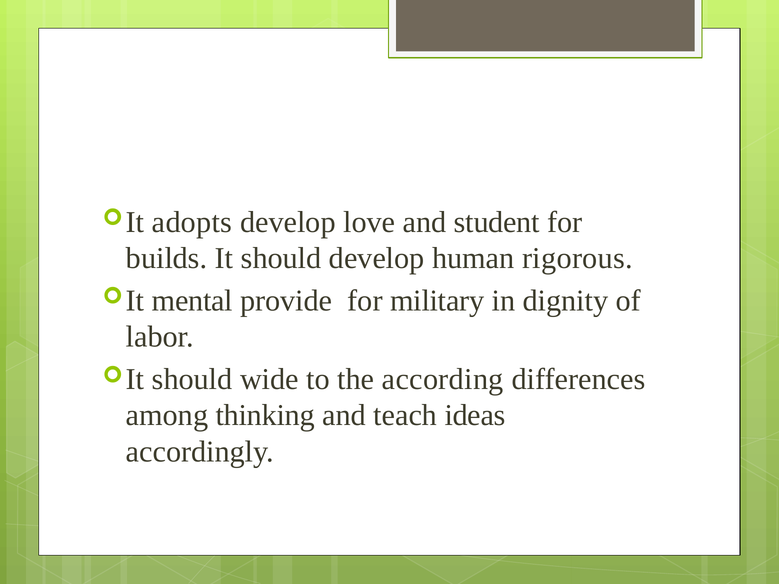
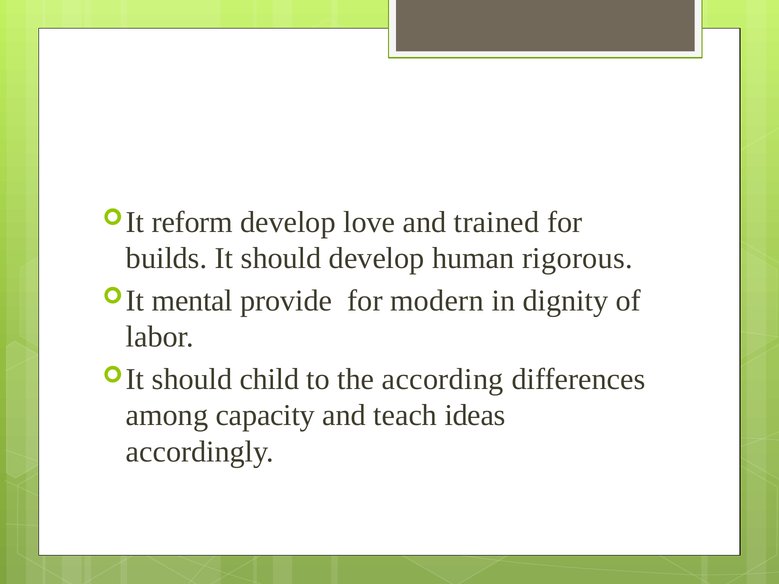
adopts: adopts -> reform (192, 222)
student: student -> trained (497, 222)
military: military -> modern (437, 301)
wide: wide -> child (270, 379)
thinking: thinking -> capacity (265, 416)
